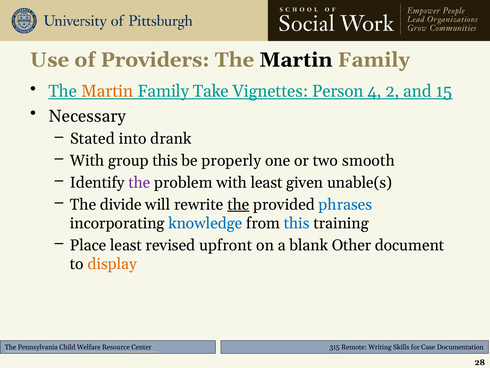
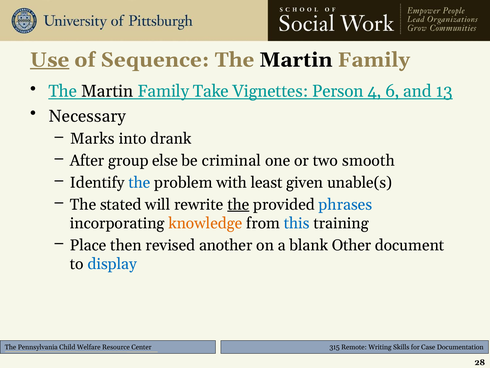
Use underline: none -> present (50, 60)
Providers: Providers -> Sequence (155, 60)
Martin colour: orange -> black (107, 91)
2: 2 -> 6 (392, 91)
15: 15 -> 13 (444, 91)
Stated: Stated -> Marks (92, 139)
With: With -> After (87, 160)
group this: this -> else (165, 160)
properly: properly -> criminal (231, 160)
the colour: purple -> blue (139, 182)
divide: divide -> stated (121, 204)
knowledge colour: blue -> orange (205, 223)
Place least: least -> then (126, 245)
upfront: upfront -> another (226, 245)
display colour: orange -> blue (112, 264)
